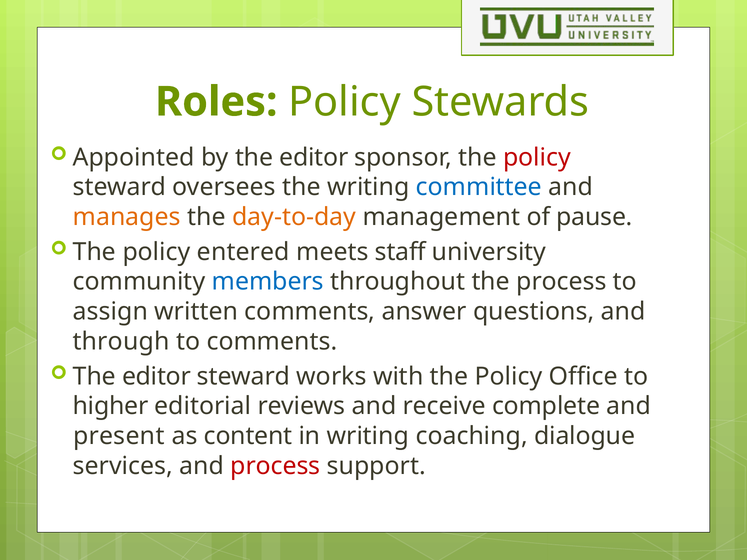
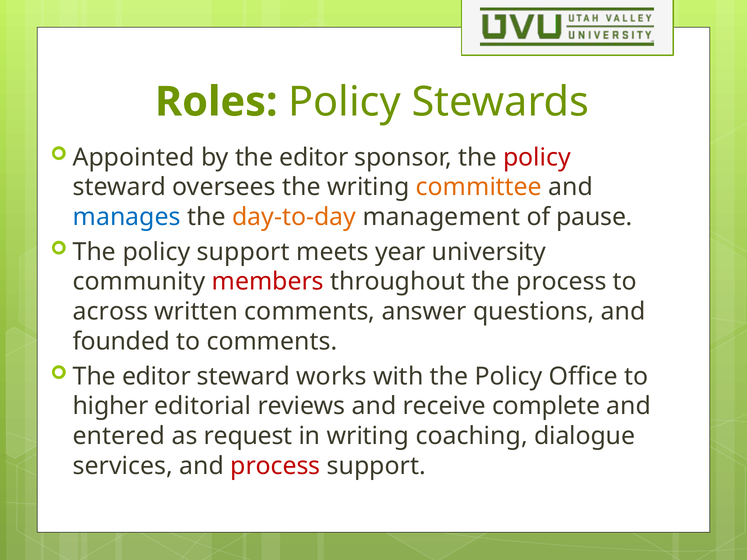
committee colour: blue -> orange (479, 187)
manages colour: orange -> blue (127, 217)
policy entered: entered -> support (243, 252)
staff: staff -> year (400, 252)
members colour: blue -> red (268, 282)
assign: assign -> across (110, 312)
through: through -> founded (121, 342)
present: present -> entered (119, 436)
content: content -> request (248, 436)
